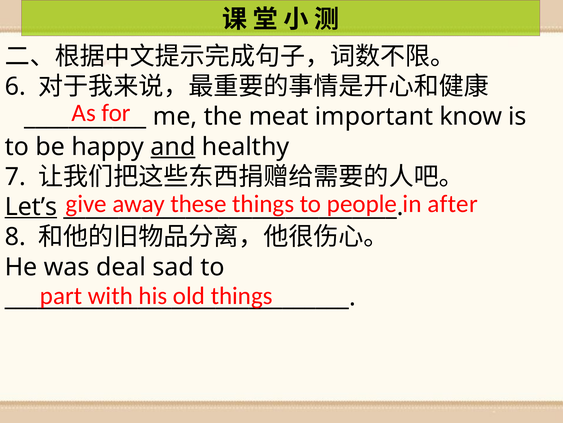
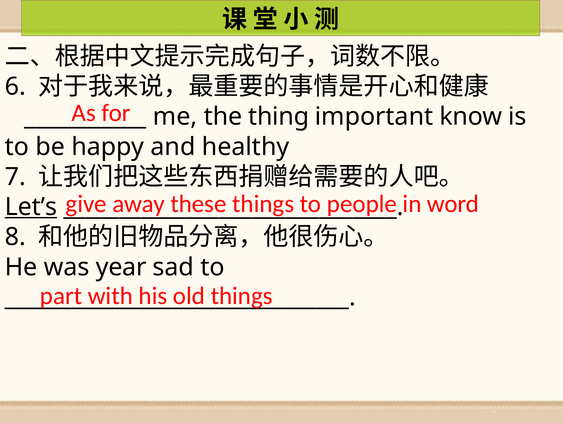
meat: meat -> thing (279, 116)
and underline: present -> none (173, 146)
after: after -> word (453, 204)
deal: deal -> year (121, 267)
